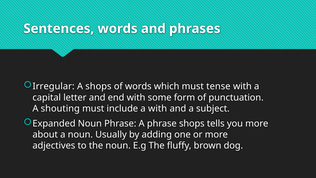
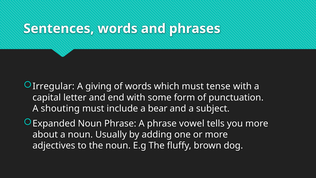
A shops: shops -> giving (98, 86)
a with: with -> bear (158, 108)
phrase shops: shops -> vowel (192, 123)
